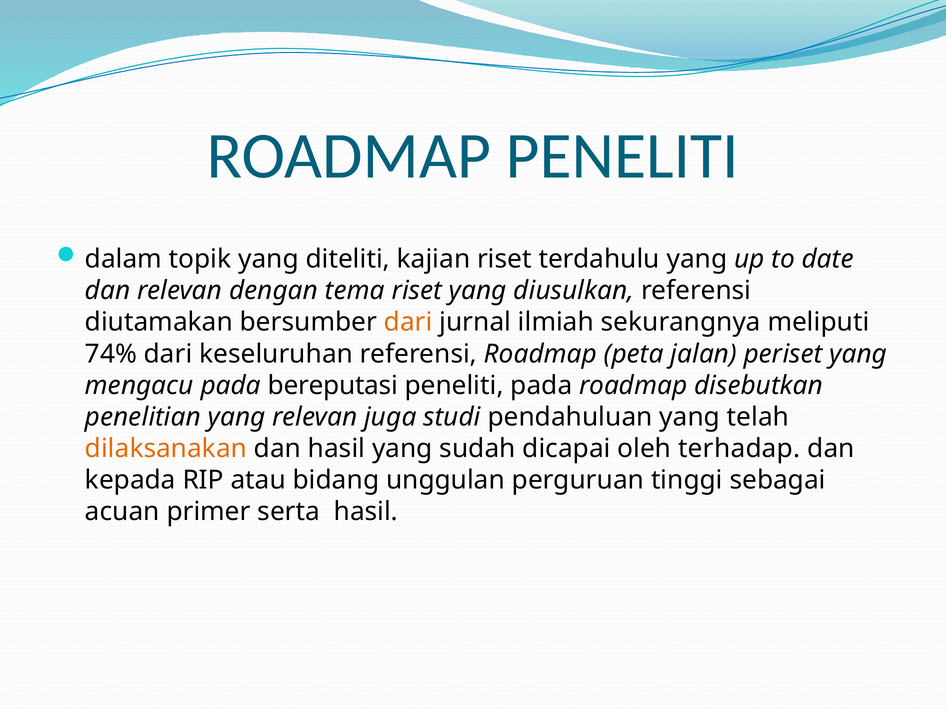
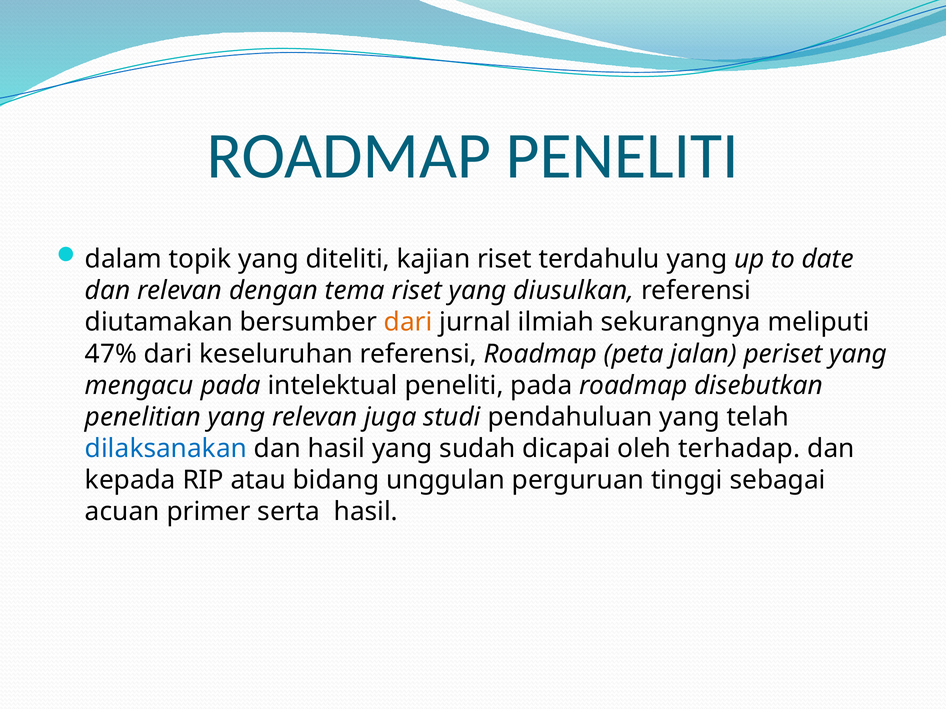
74%: 74% -> 47% (111, 354)
bereputasi: bereputasi -> intelektual (333, 386)
dilaksanakan colour: orange -> blue (166, 449)
